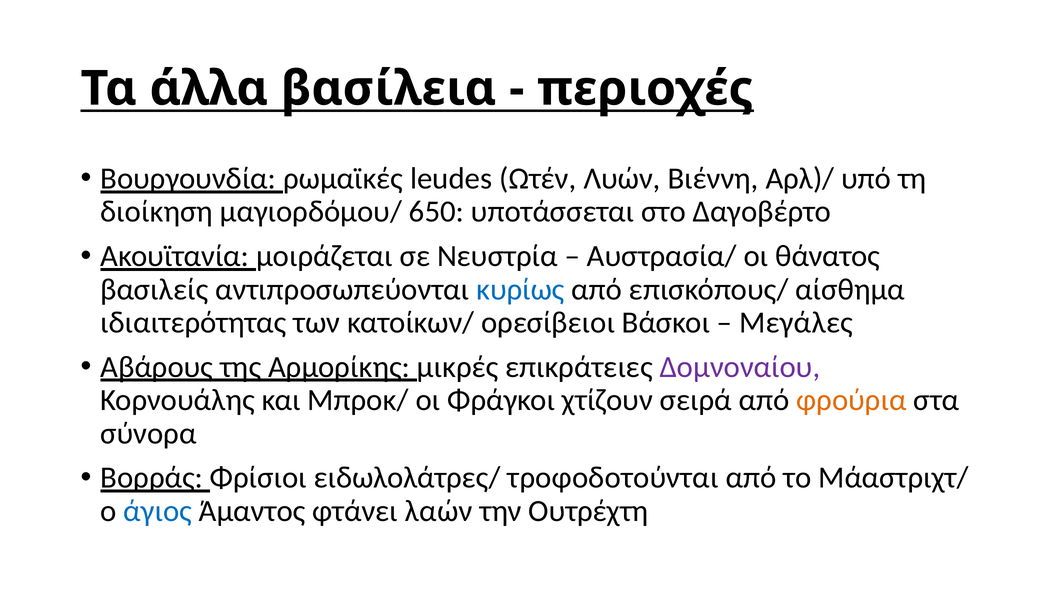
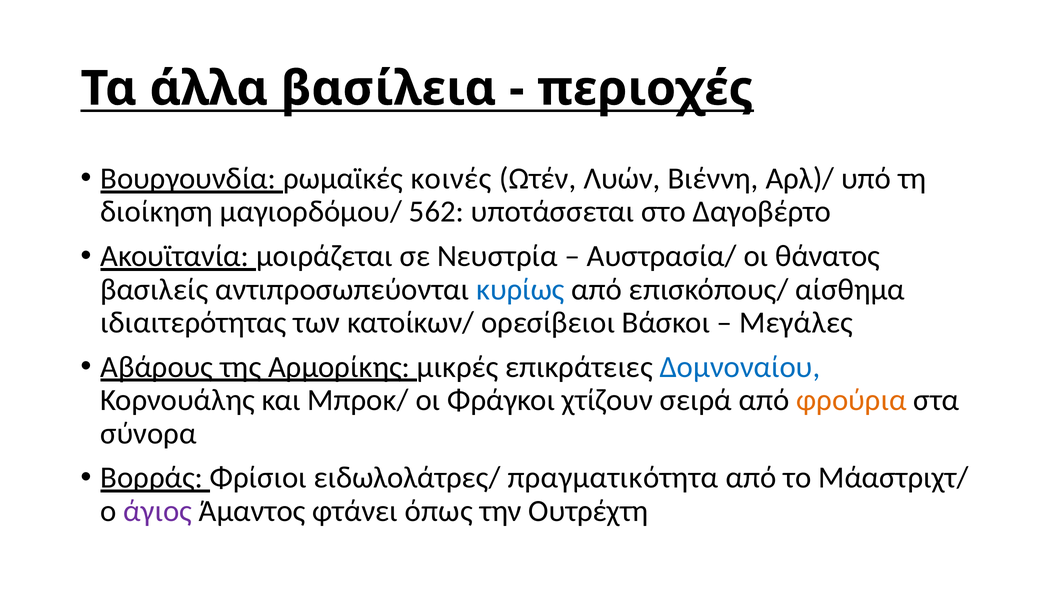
leudes: leudes -> κοινές (451, 179)
650: 650 -> 562 (436, 212)
Δομνοναίου colour: purple -> blue (740, 367)
τροφοδοτούνται: τροφοδοτούνται -> πραγματικότητα (613, 478)
άγιος colour: blue -> purple (158, 511)
λαών: λαών -> όπως (439, 511)
